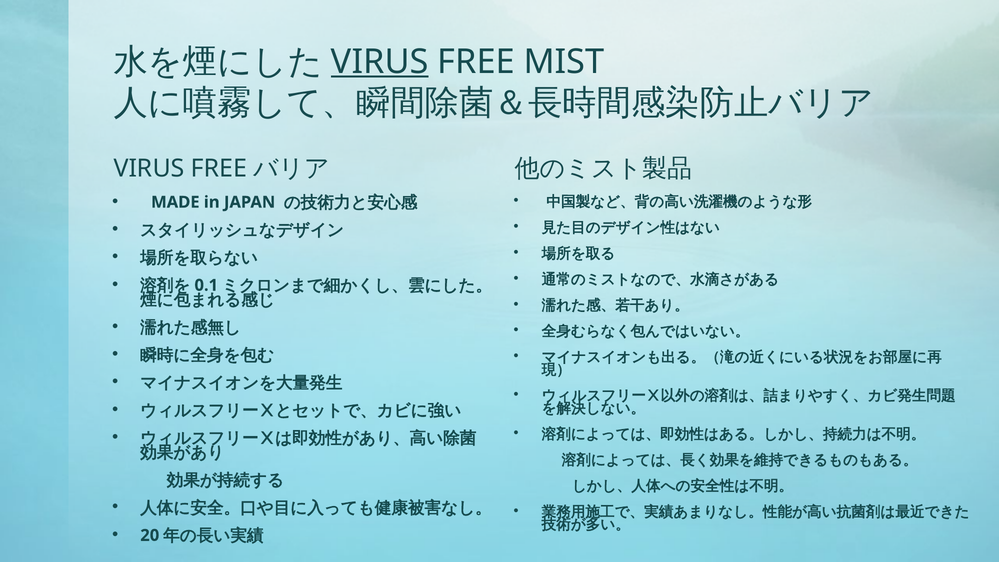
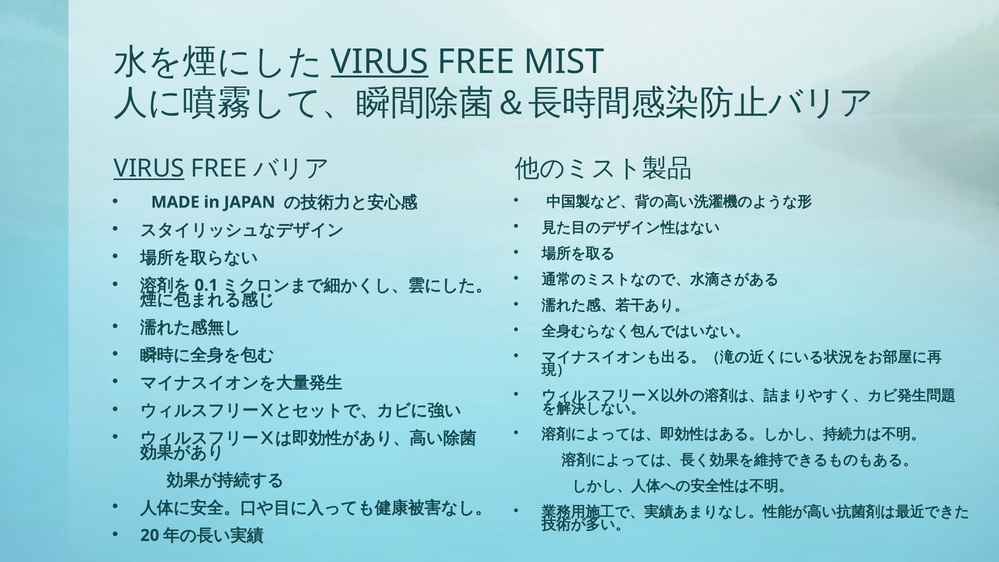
VIRUS underline: none -> present (149, 168)
